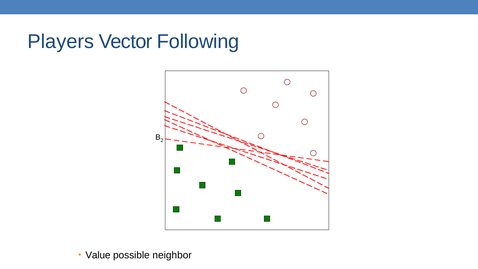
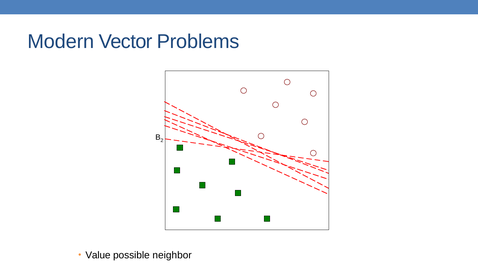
Players: Players -> Modern (61, 42)
Following: Following -> Problems (198, 42)
